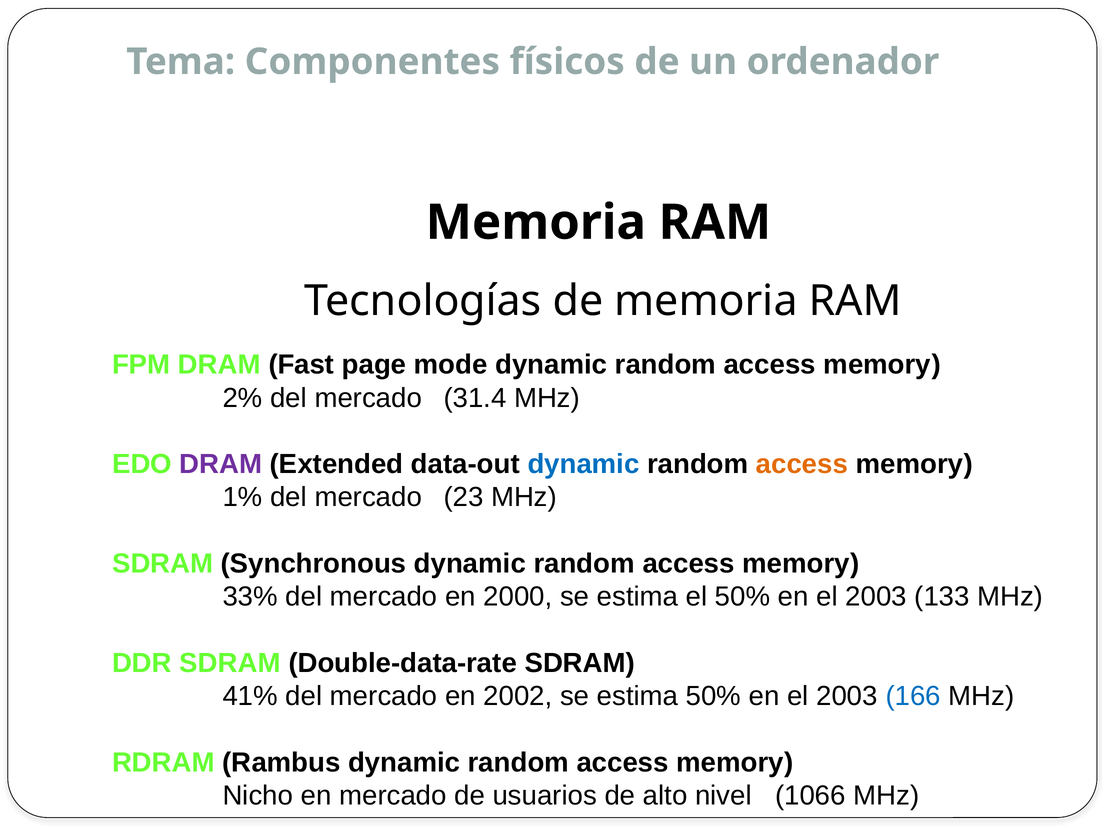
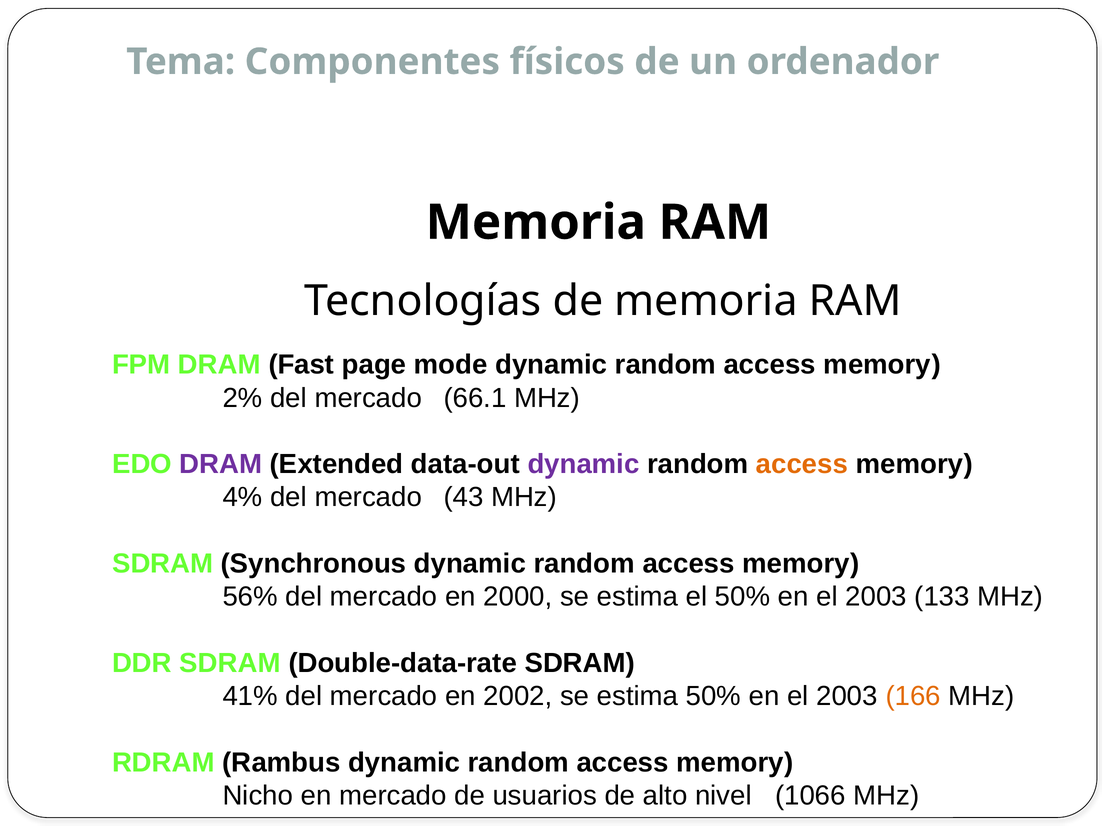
31.4: 31.4 -> 66.1 (475, 398)
dynamic colour: blue -> purple (584, 464)
1%: 1% -> 4% (243, 497)
23: 23 -> 43 (464, 497)
33%: 33% -> 56% (250, 597)
166 colour: blue -> orange (913, 696)
